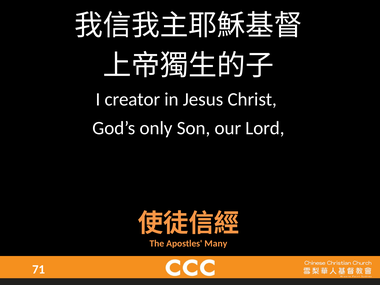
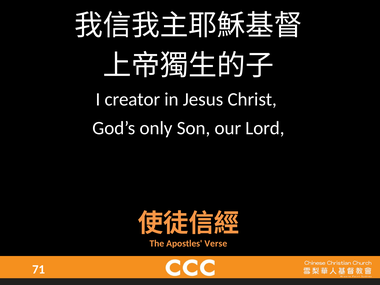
Many: Many -> Verse (216, 243)
